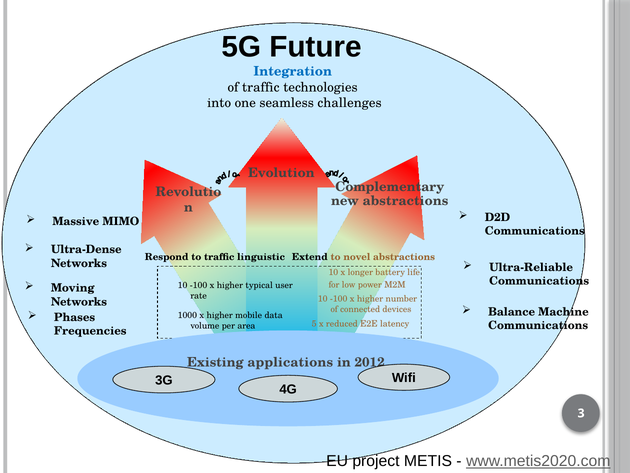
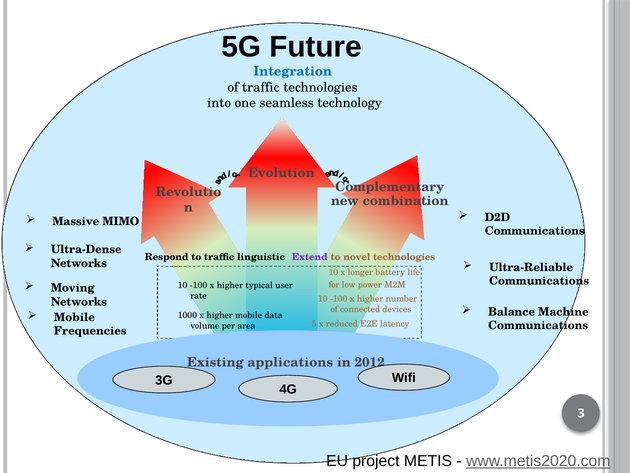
challenges: challenges -> technology (350, 103)
abstractions: abstractions -> combination (406, 201)
Extend colour: black -> purple (310, 257)
novel abstractions: abstractions -> technologies (404, 257)
Phases: Phases -> Mobile (74, 317)
